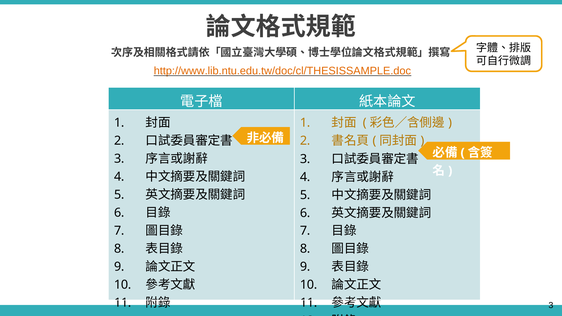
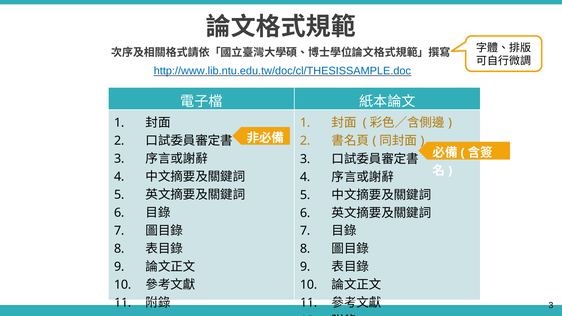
http://www.lib.ntu.edu.tw/doc/cl/THESISSAMPLE.doc colour: orange -> blue (282, 71)
